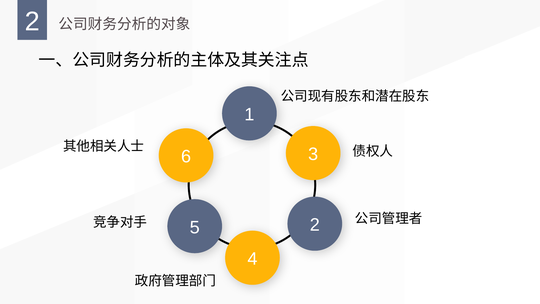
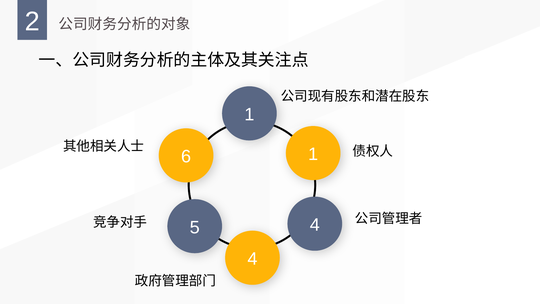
6 3: 3 -> 1 (313, 154)
5 2: 2 -> 4 (315, 225)
